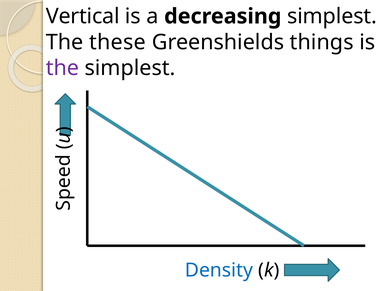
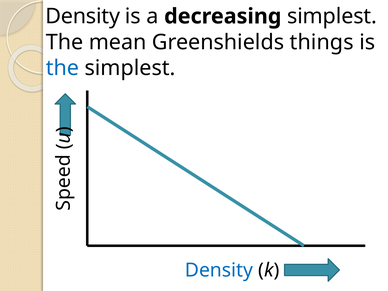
Vertical: Vertical -> Density (83, 16)
these: these -> mean (118, 42)
the colour: purple -> blue (62, 68)
